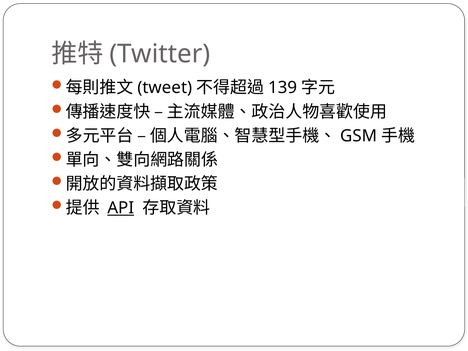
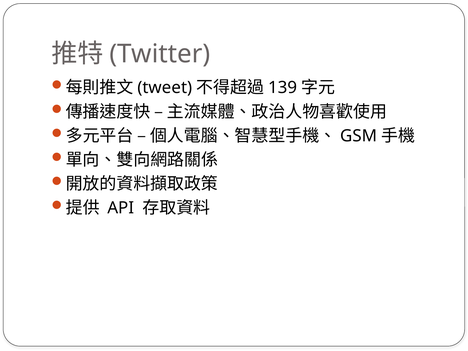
API underline: present -> none (121, 208)
